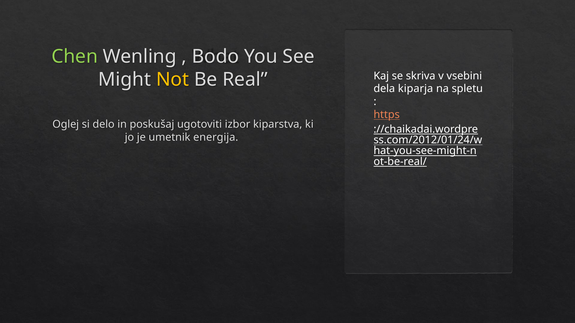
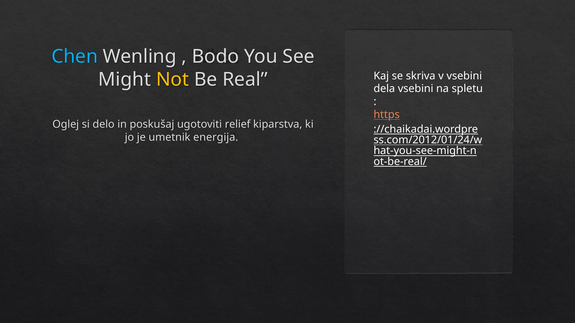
Chen colour: light green -> light blue (75, 57)
dela kiparja: kiparja -> vsebini (416, 89)
izbor: izbor -> relief (238, 124)
